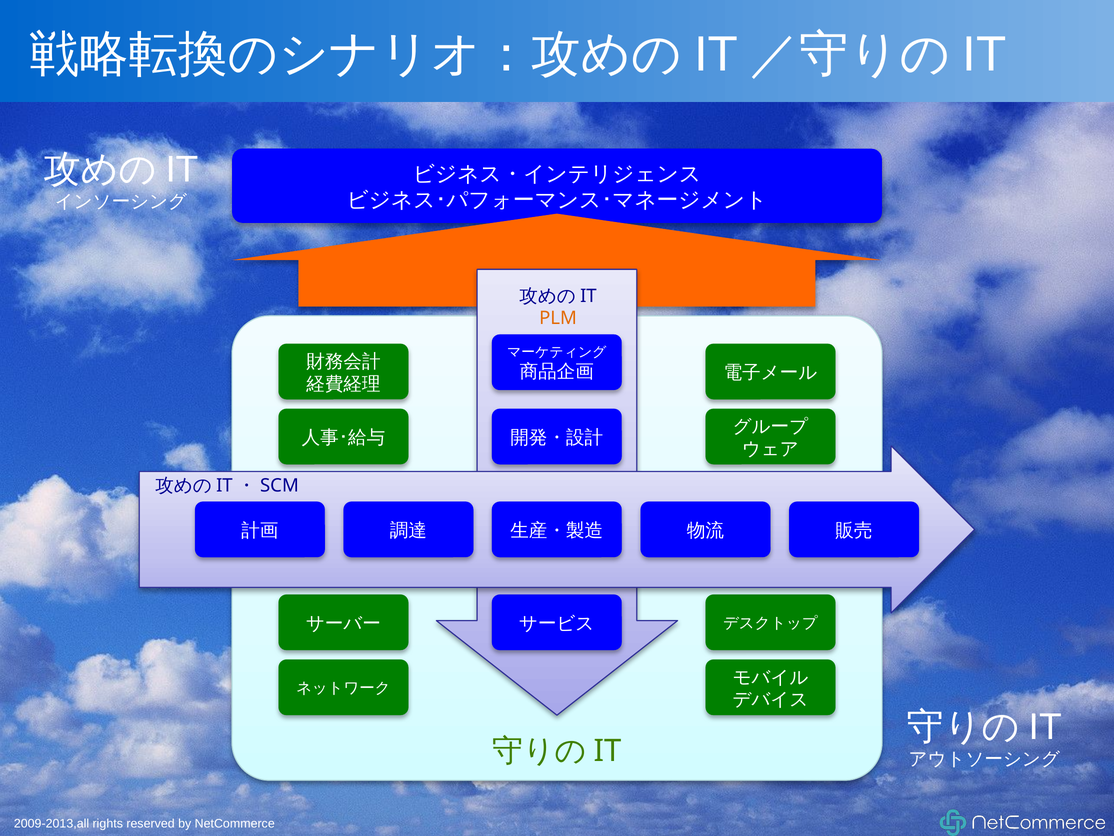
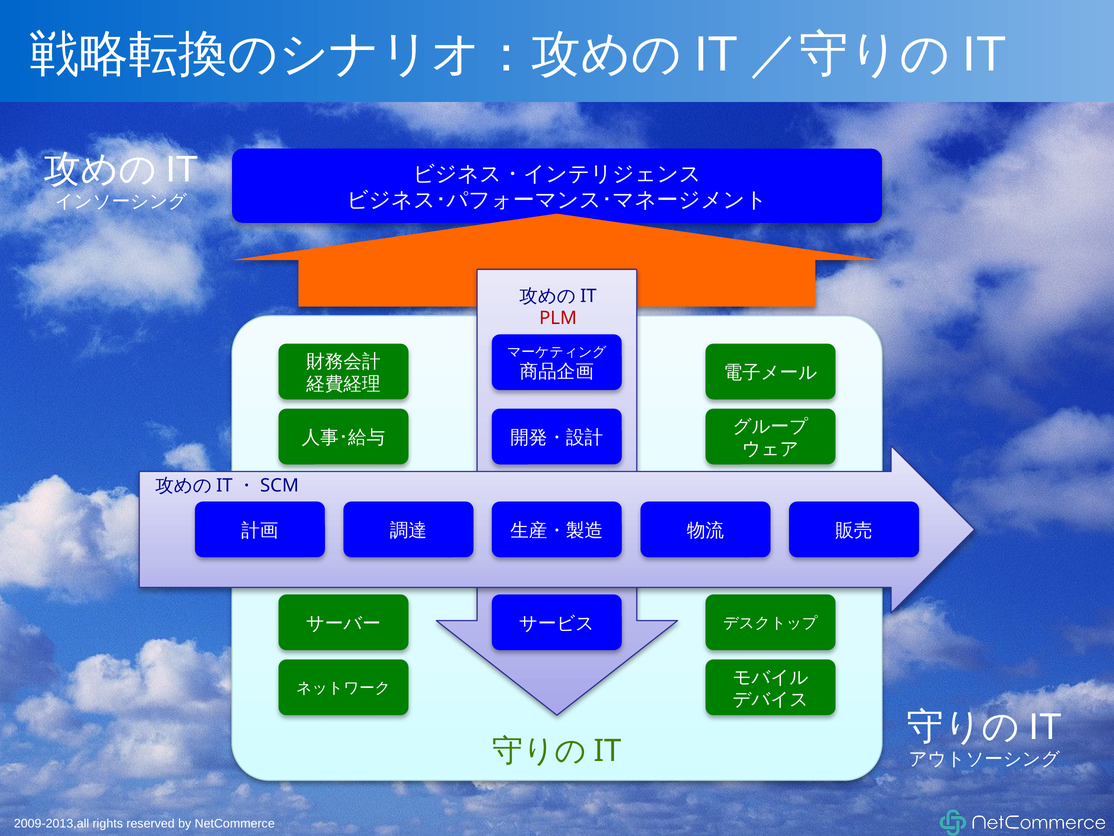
PLM colour: orange -> red (558, 318)
